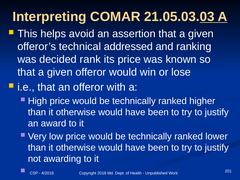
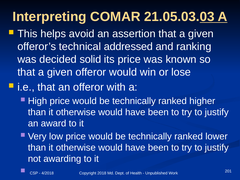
rank: rank -> solid (90, 59)
